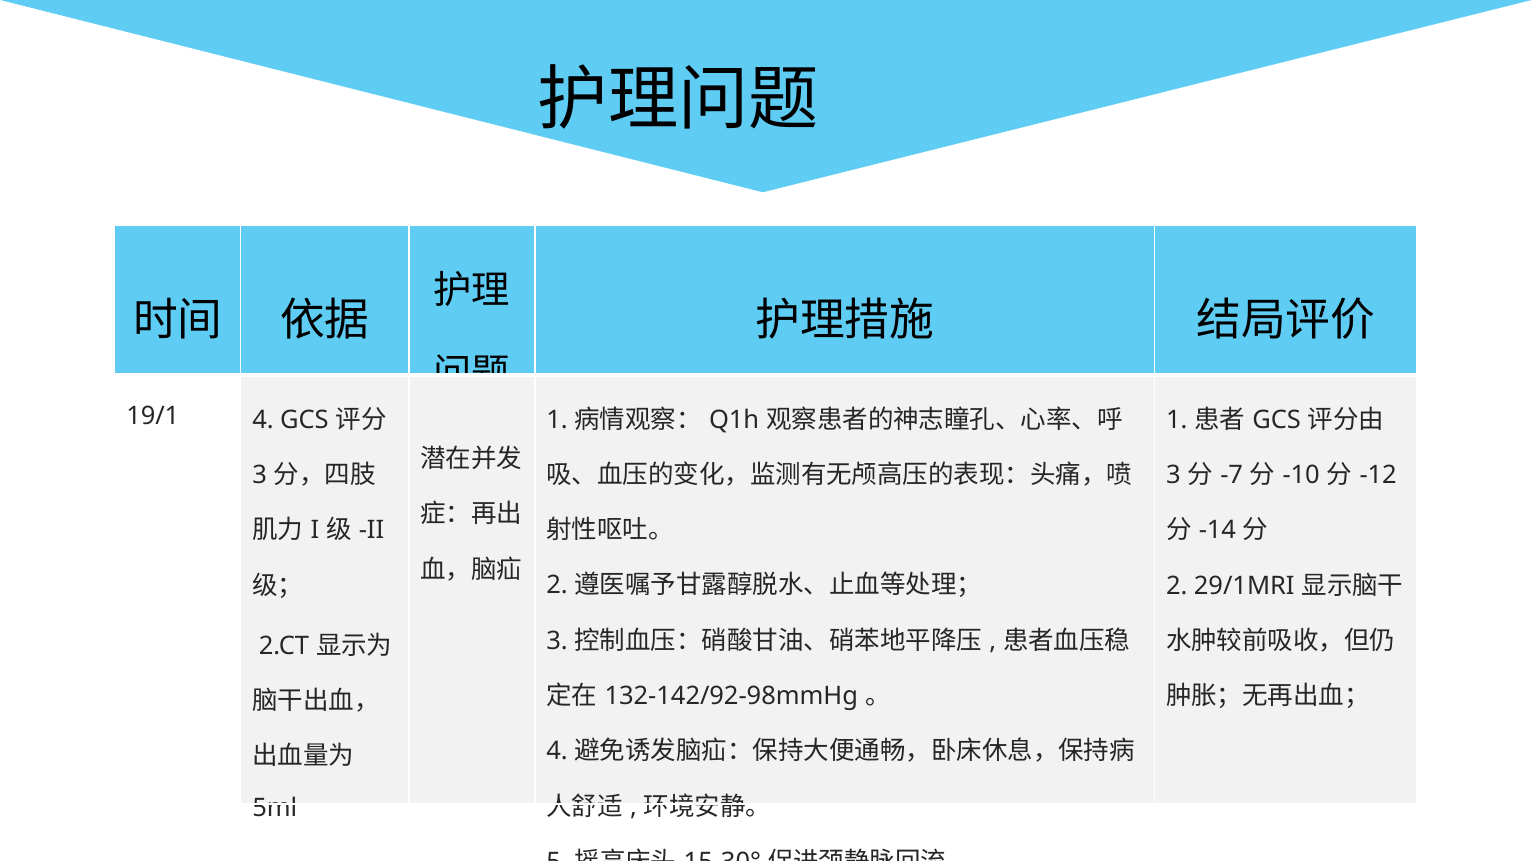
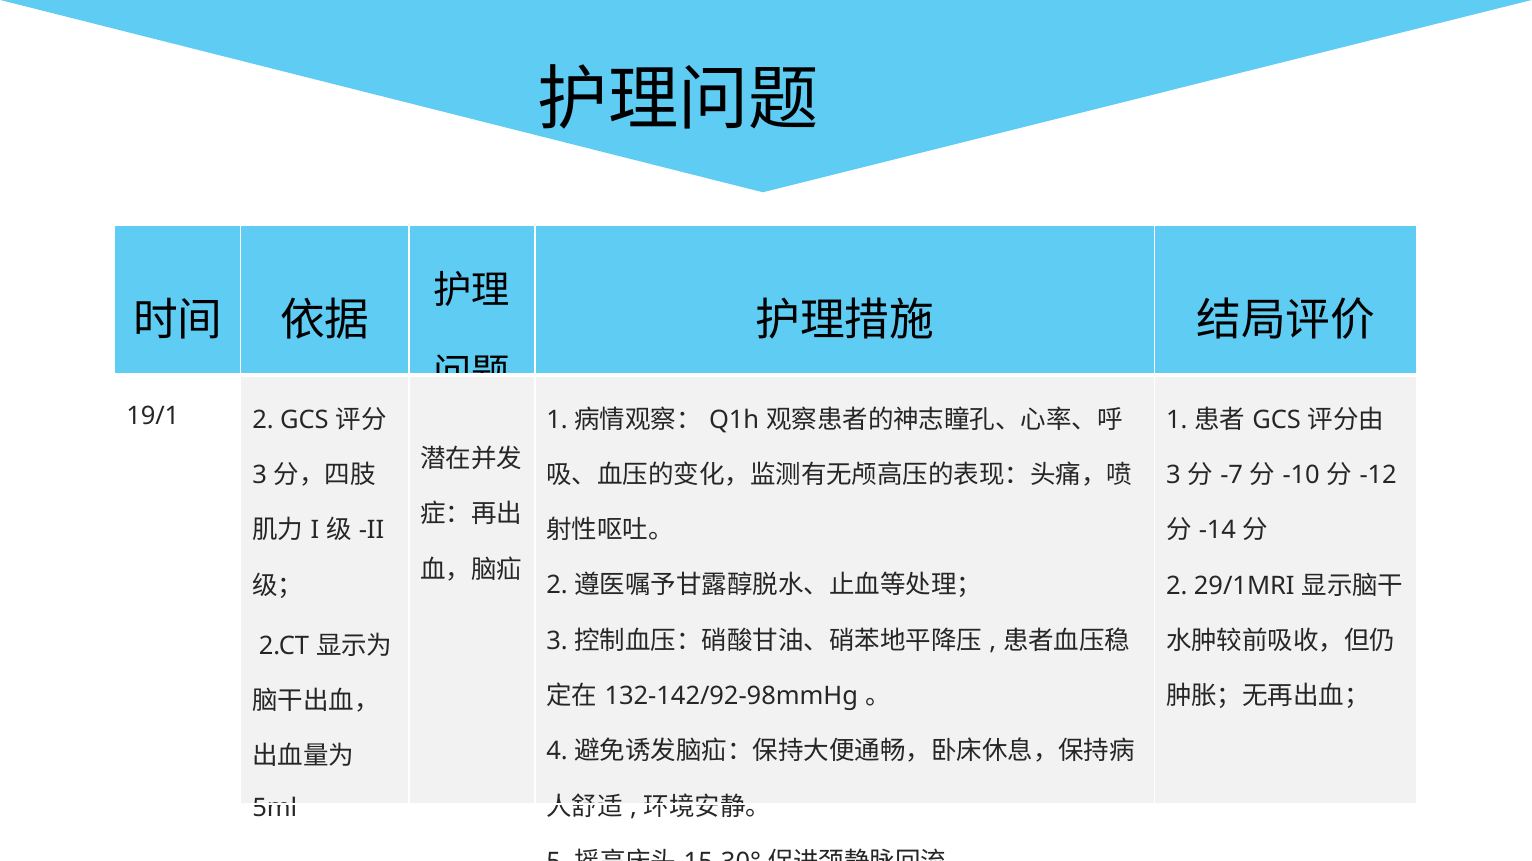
19/1 4: 4 -> 2 (263, 420)
